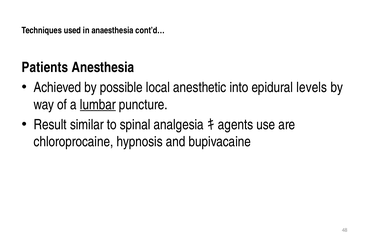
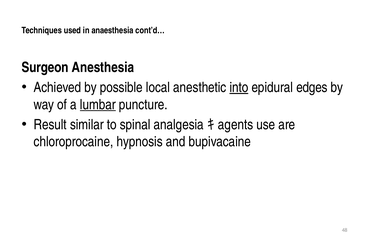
Patients: Patients -> Surgeon (45, 67)
into underline: none -> present (239, 87)
levels: levels -> edges (312, 87)
